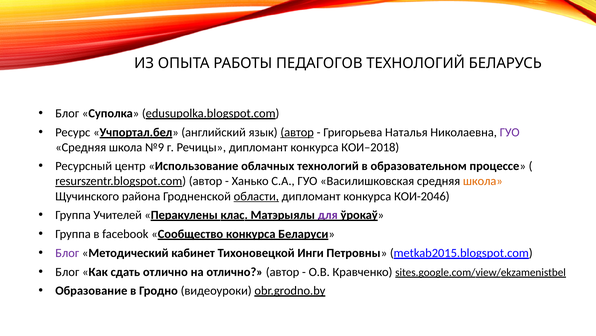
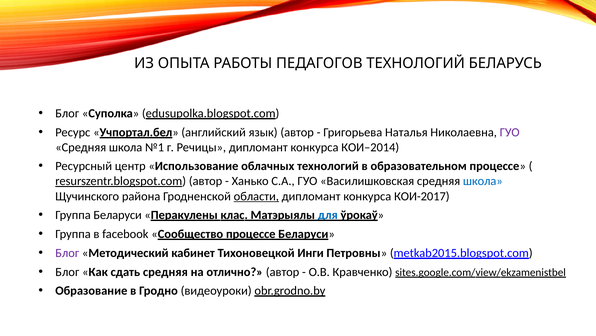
автор underline: present -> none (297, 132)
№9: №9 -> №1 (155, 147)
КОИ–2018: КОИ–2018 -> КОИ–2014 (370, 147)
школа colour: orange -> blue (483, 181)
КОИ-2046: КОИ-2046 -> КОИ-2017 (422, 196)
Группа Учителей: Учителей -> Беларуси (118, 215)
для colour: purple -> blue (328, 215)
Сообщество конкурса: конкурса -> процессе (251, 233)
сдать отлично: отлично -> средняя (165, 271)
